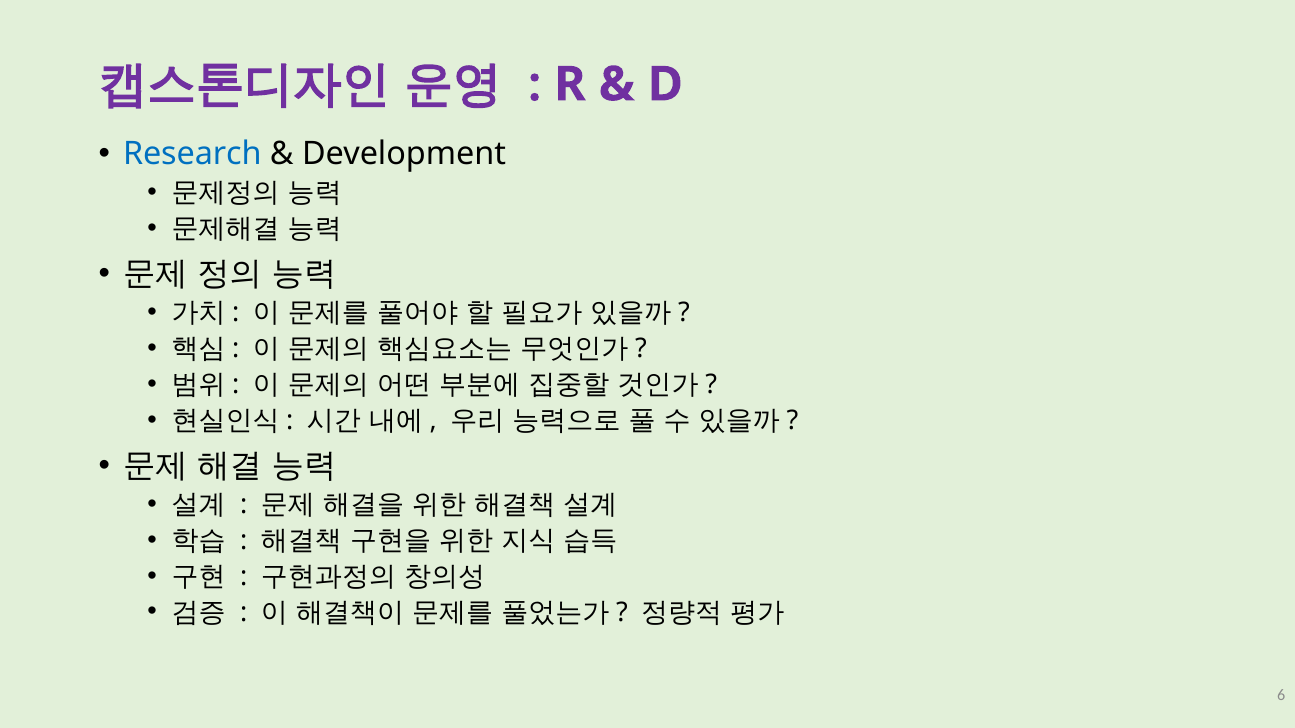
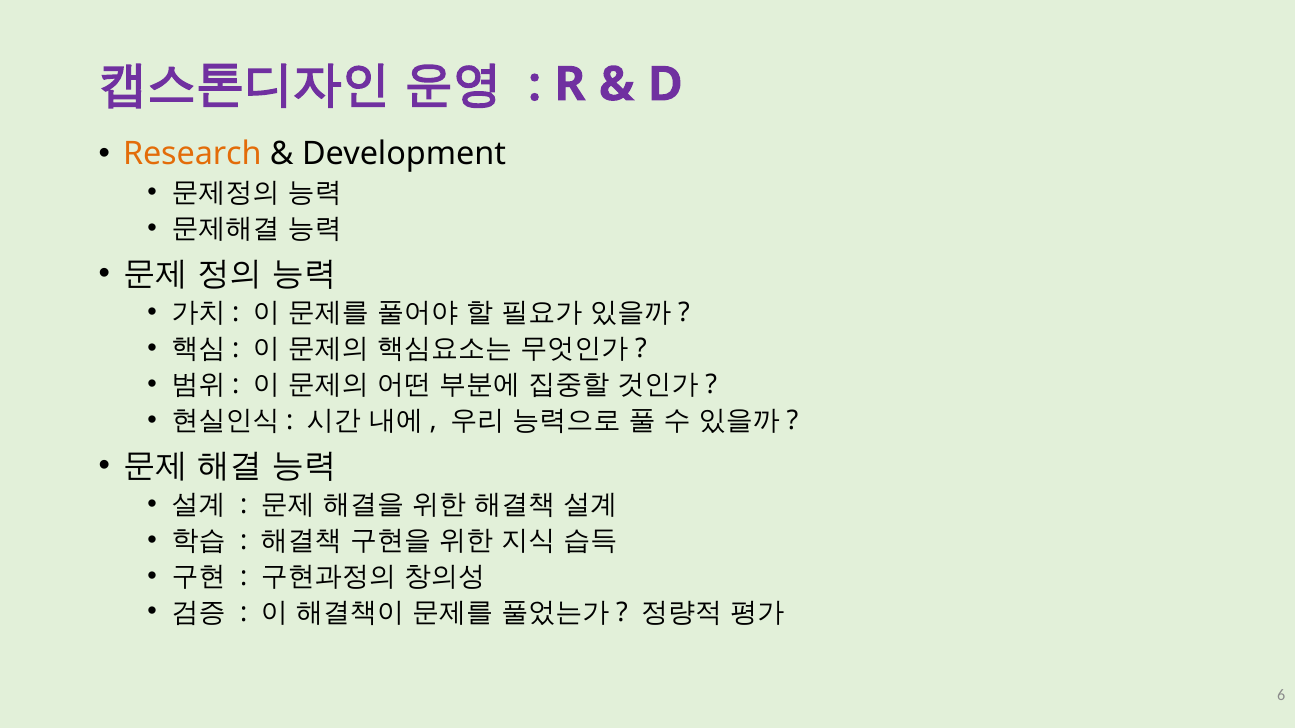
Research colour: blue -> orange (192, 154)
